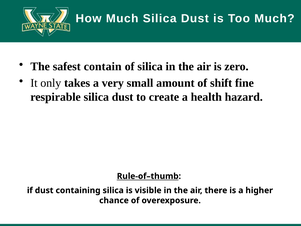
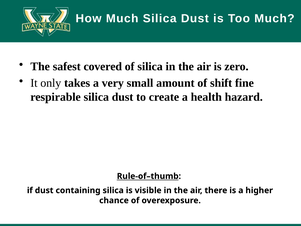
contain: contain -> covered (103, 67)
